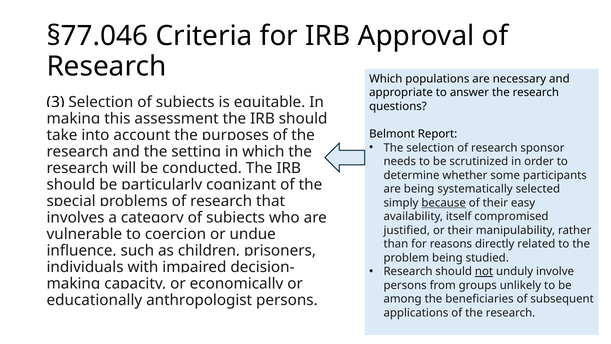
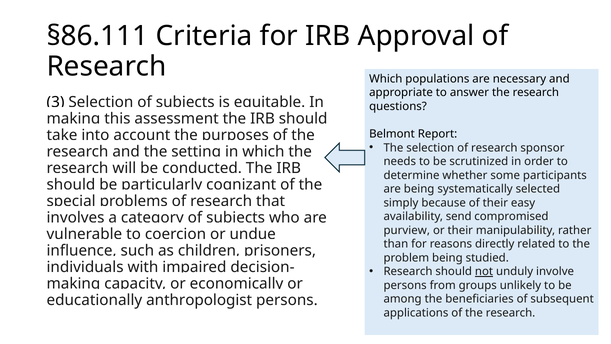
§77.046: §77.046 -> §86.111 (98, 36)
because underline: present -> none (444, 203)
itself: itself -> send (459, 216)
justified: justified -> purview (407, 230)
